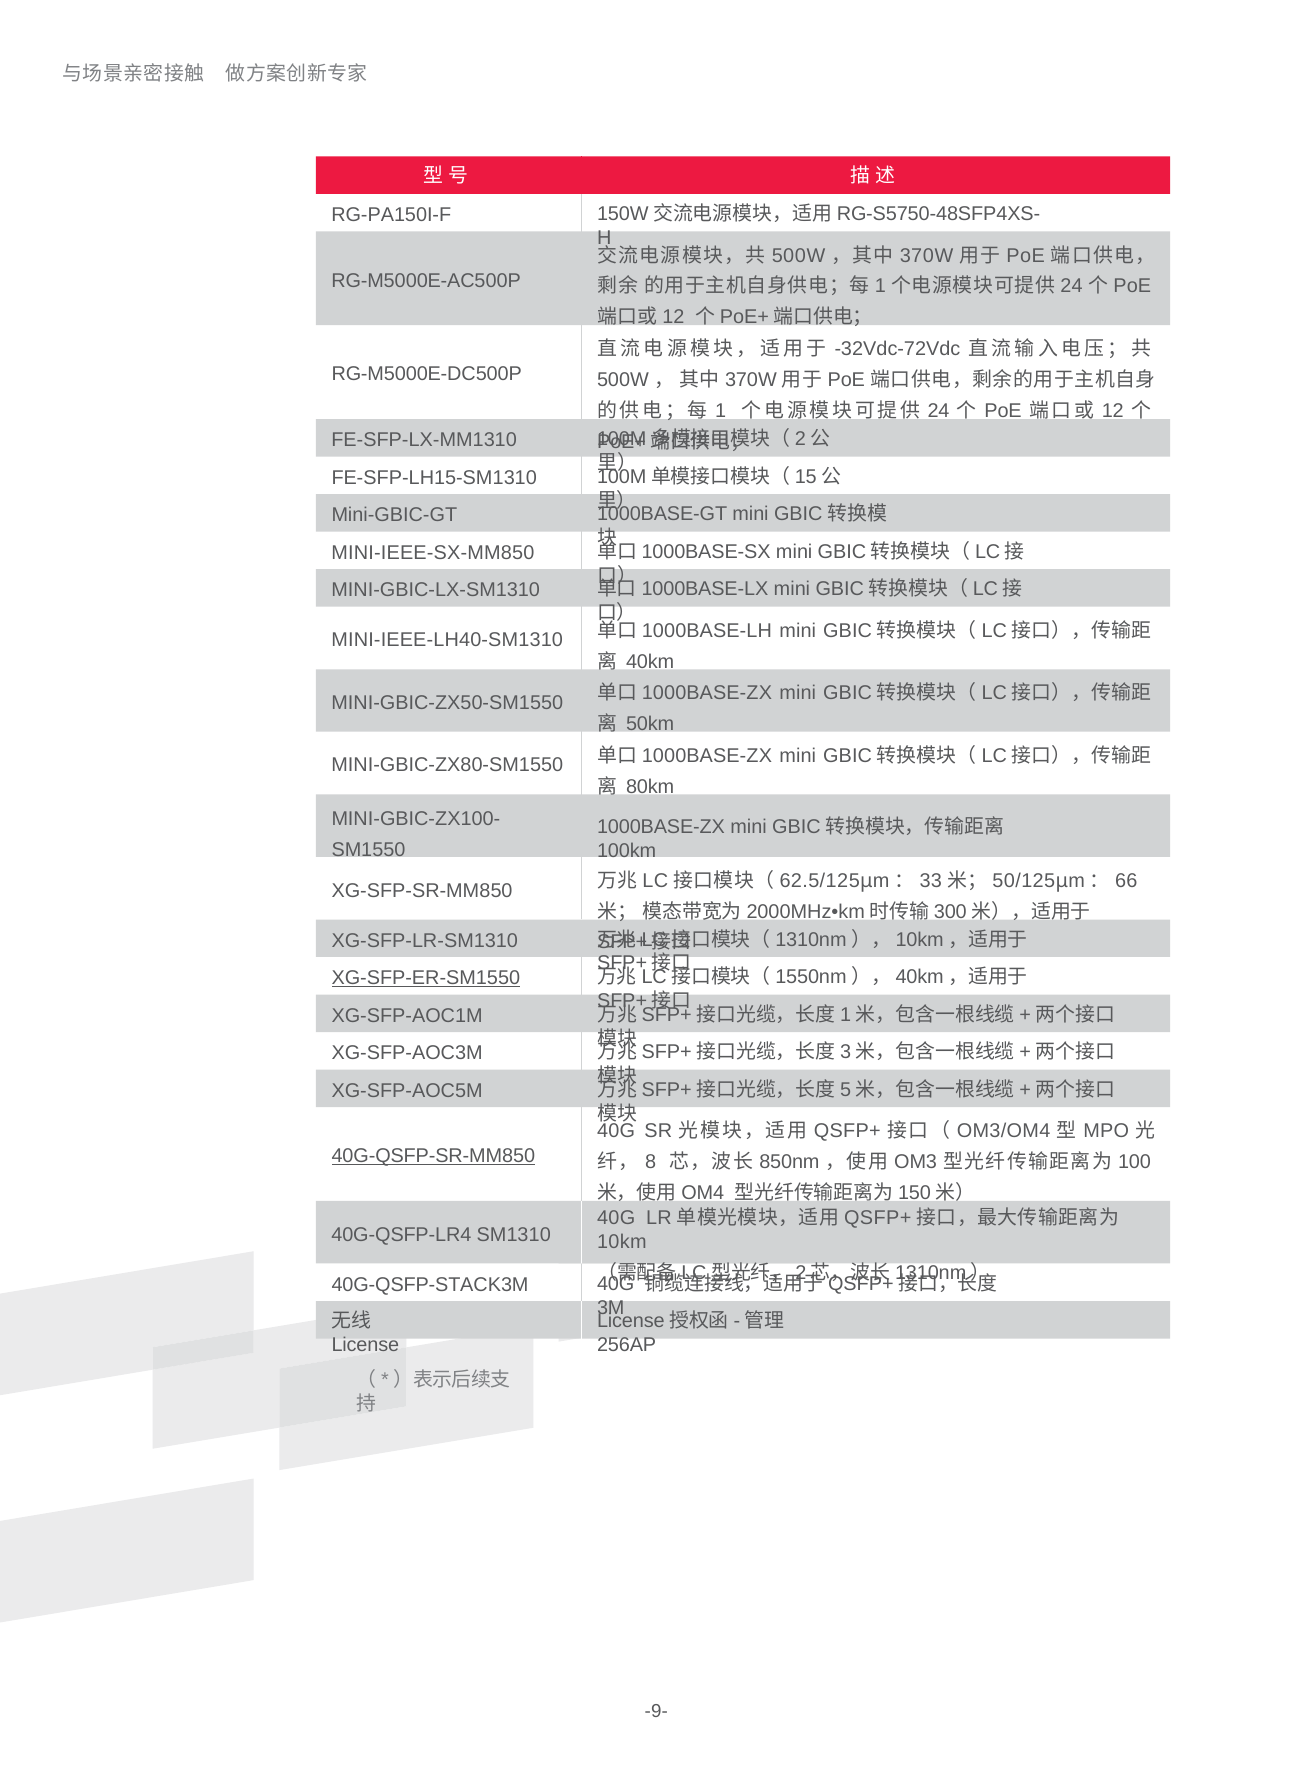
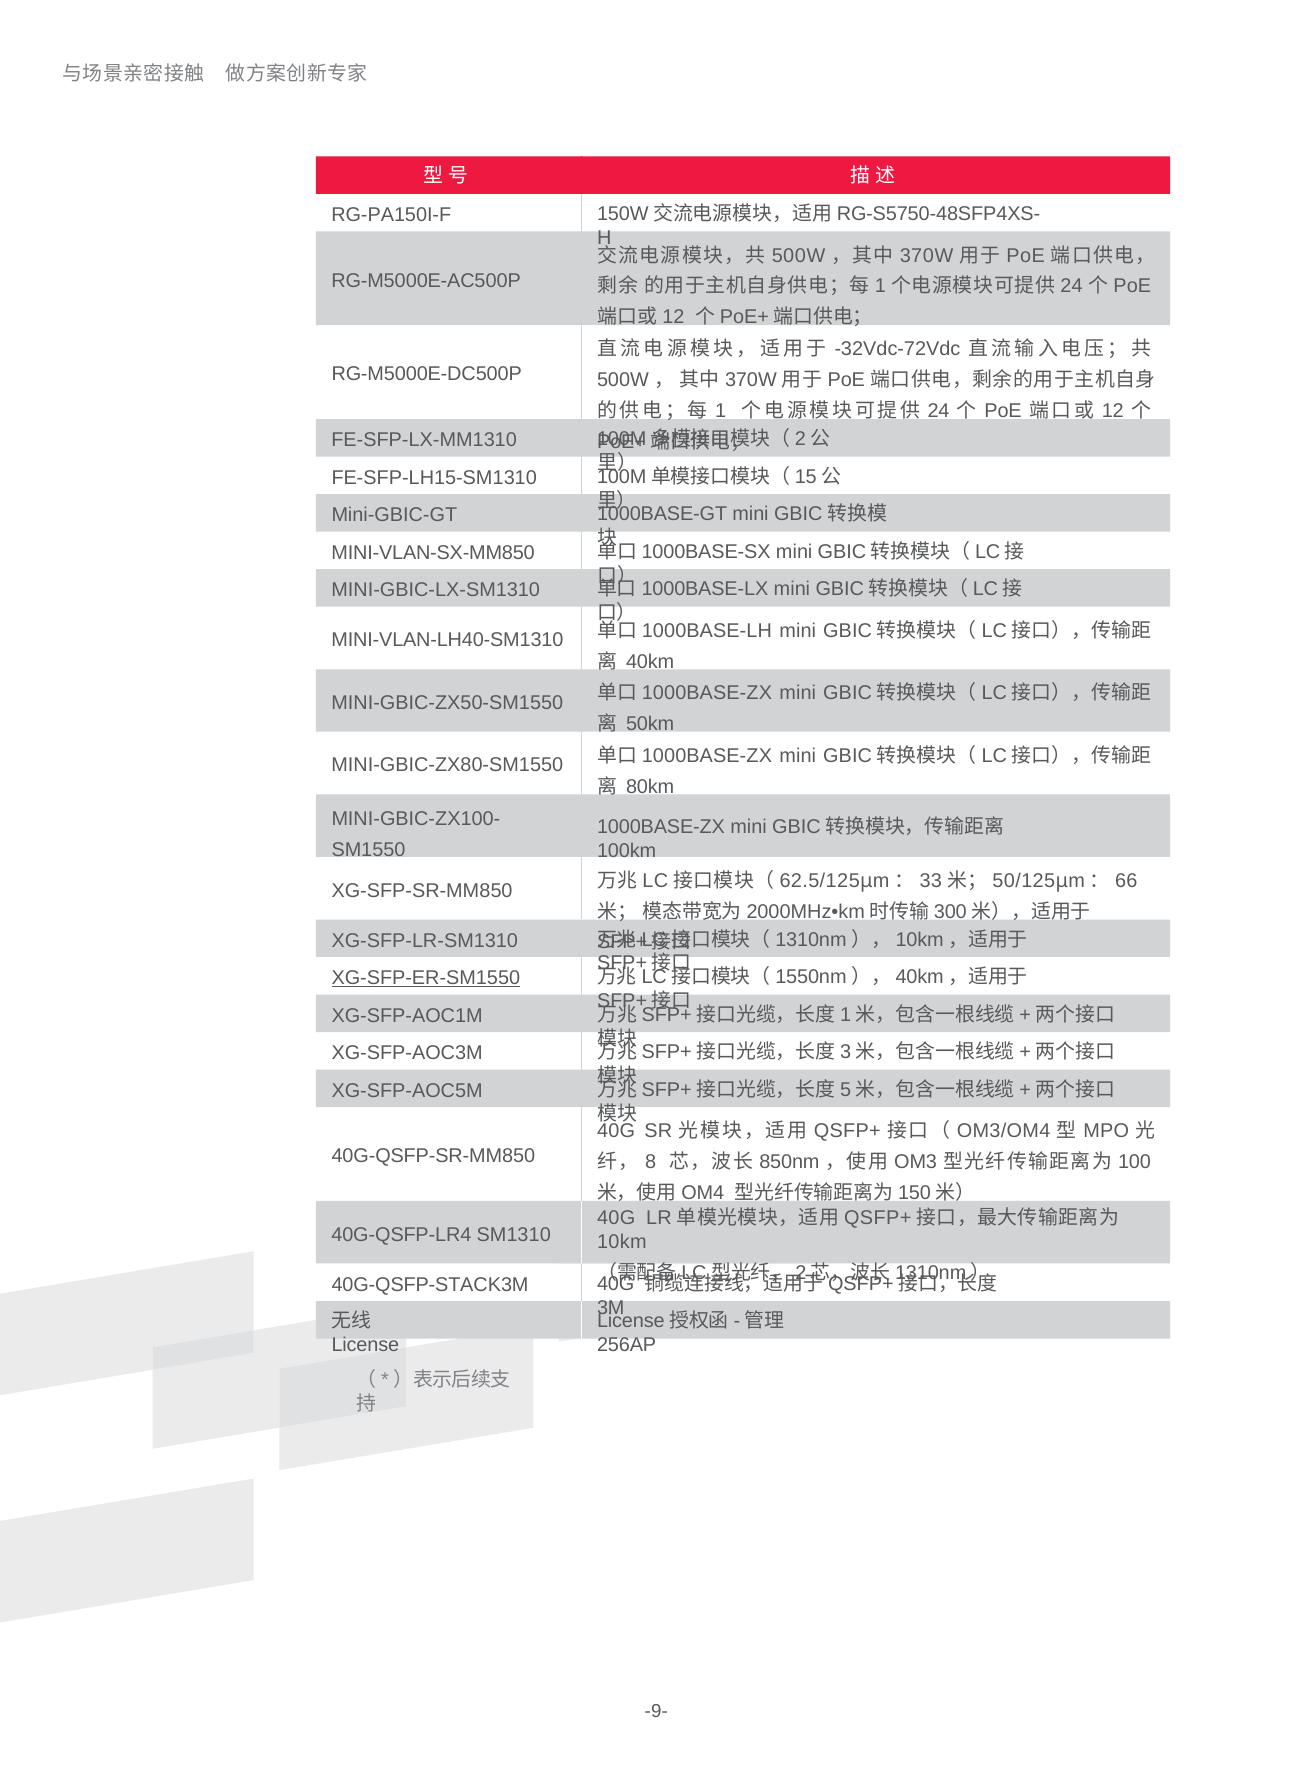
MINI-IEEE-SX-MM850: MINI-IEEE-SX-MM850 -> MINI-VLAN-SX-MM850 (433, 553)
MINI-IEEE-LH40-SM1310: MINI-IEEE-LH40-SM1310 -> MINI-VLAN-LH40-SM1310 (447, 640)
40G-QSFP-SR-MM850 underline: present -> none (433, 1156)
